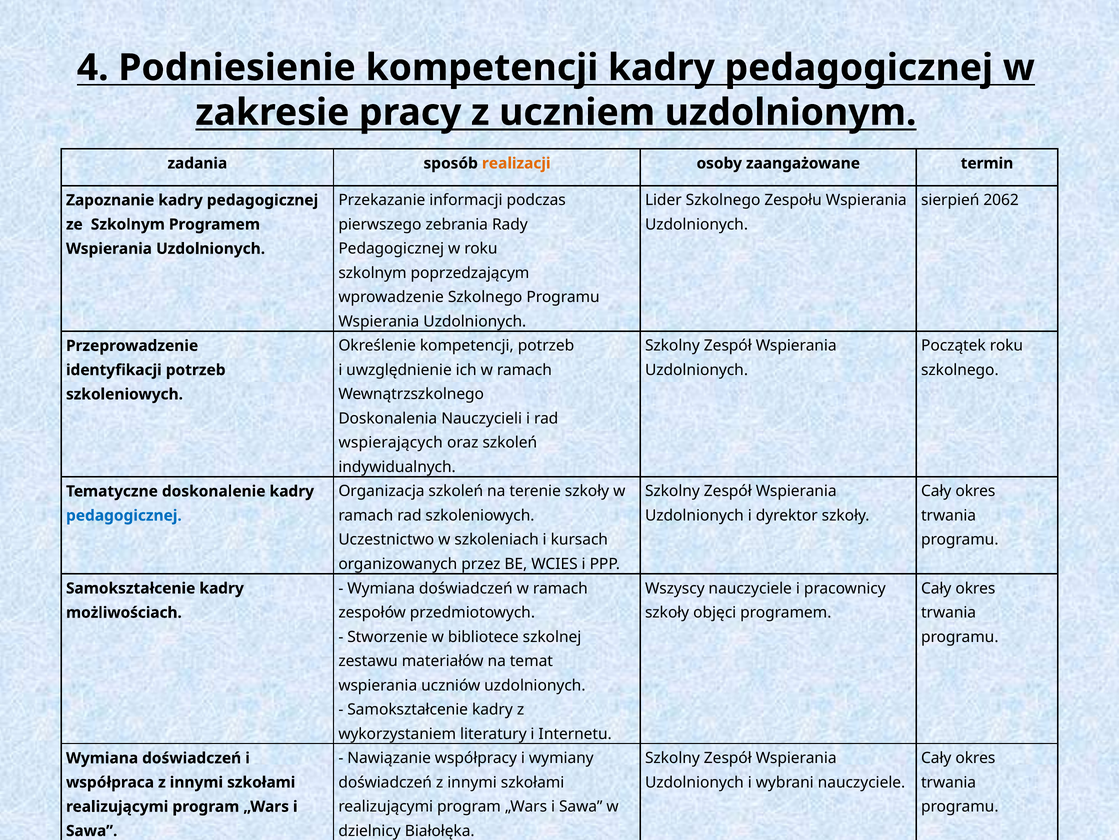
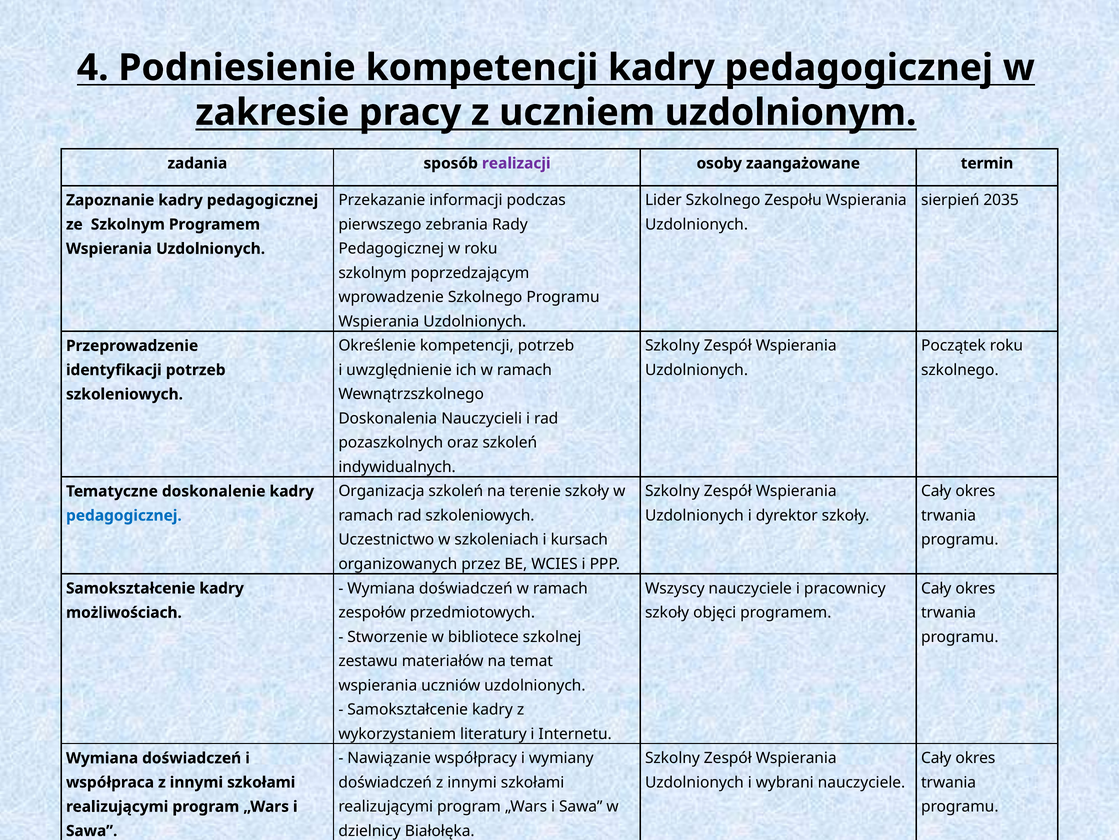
realizacji colour: orange -> purple (516, 163)
2062: 2062 -> 2035 (1001, 200)
wspierających: wspierających -> pozaszkolnych (391, 442)
